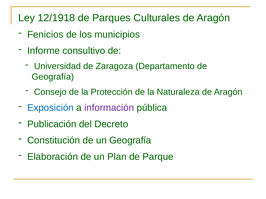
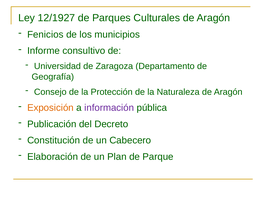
12/1918: 12/1918 -> 12/1927 (56, 18)
Exposición colour: blue -> orange (50, 108)
un Geografía: Geografía -> Cabecero (130, 141)
